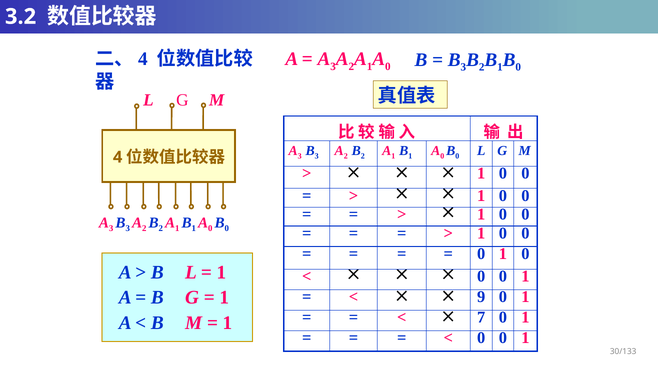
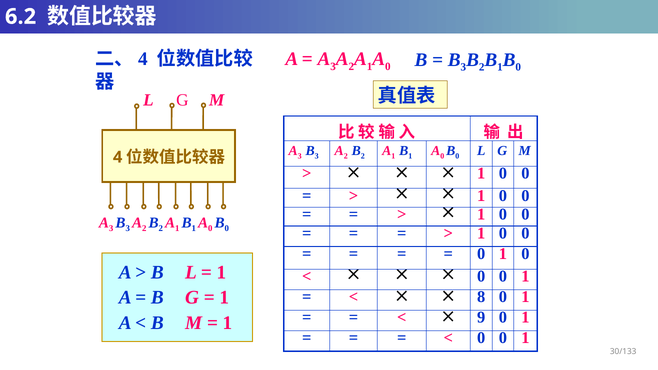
3.2: 3.2 -> 6.2 (21, 17)
9: 9 -> 8 (481, 297)
7: 7 -> 9 (481, 318)
